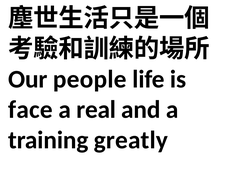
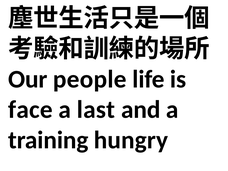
real: real -> last (96, 110)
greatly: greatly -> hungry (131, 140)
